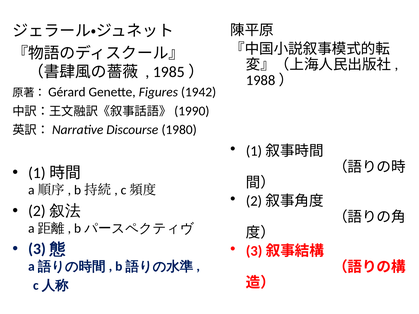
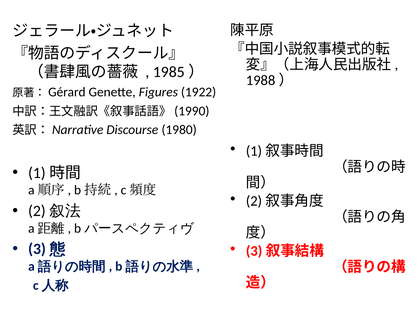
1942: 1942 -> 1922 (199, 92)
